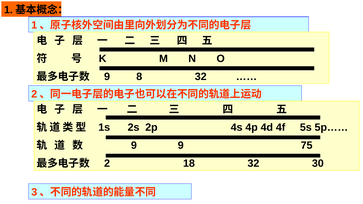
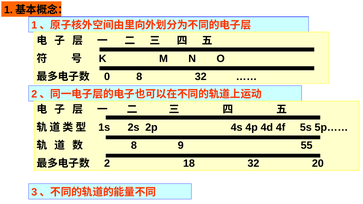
9: 9 -> 0 (107, 77)
9: 9 -> 8 (134, 146)
75: 75 -> 55 (307, 146)
30: 30 -> 20 (318, 164)
